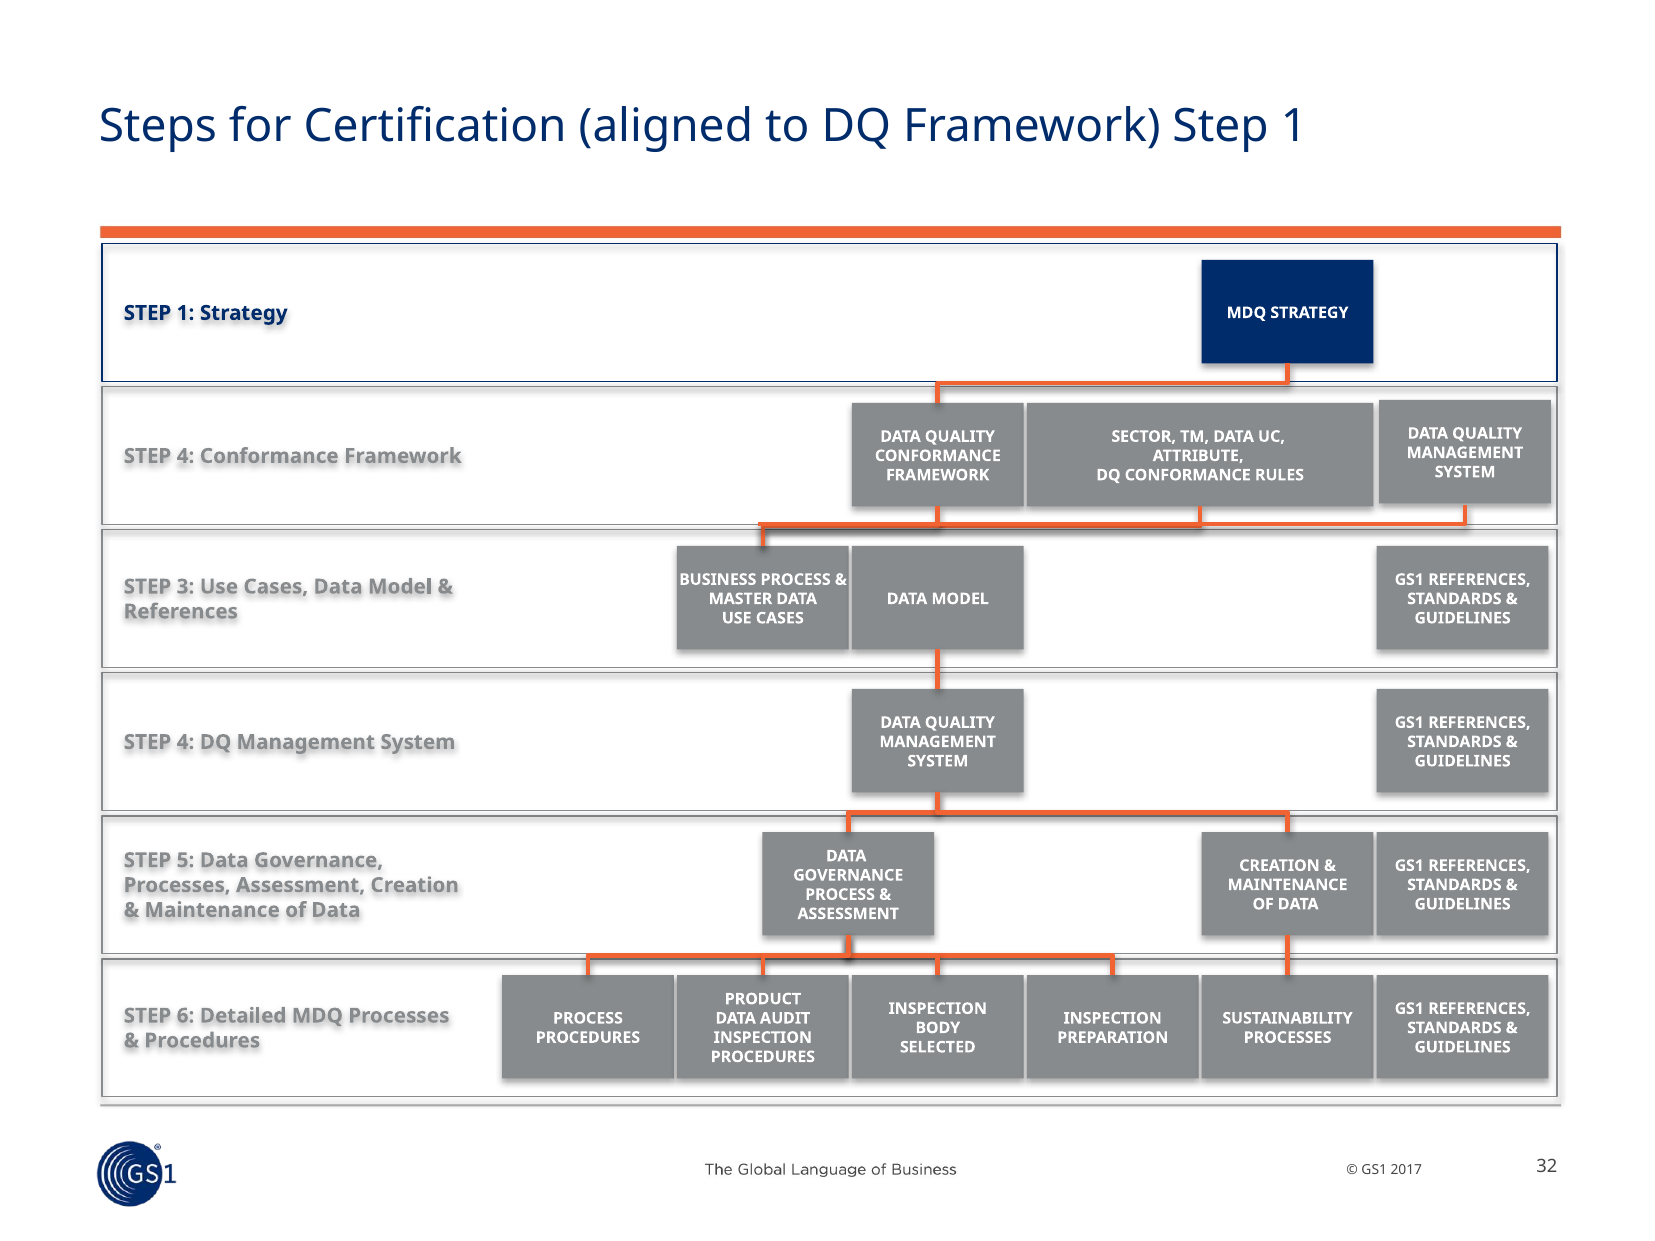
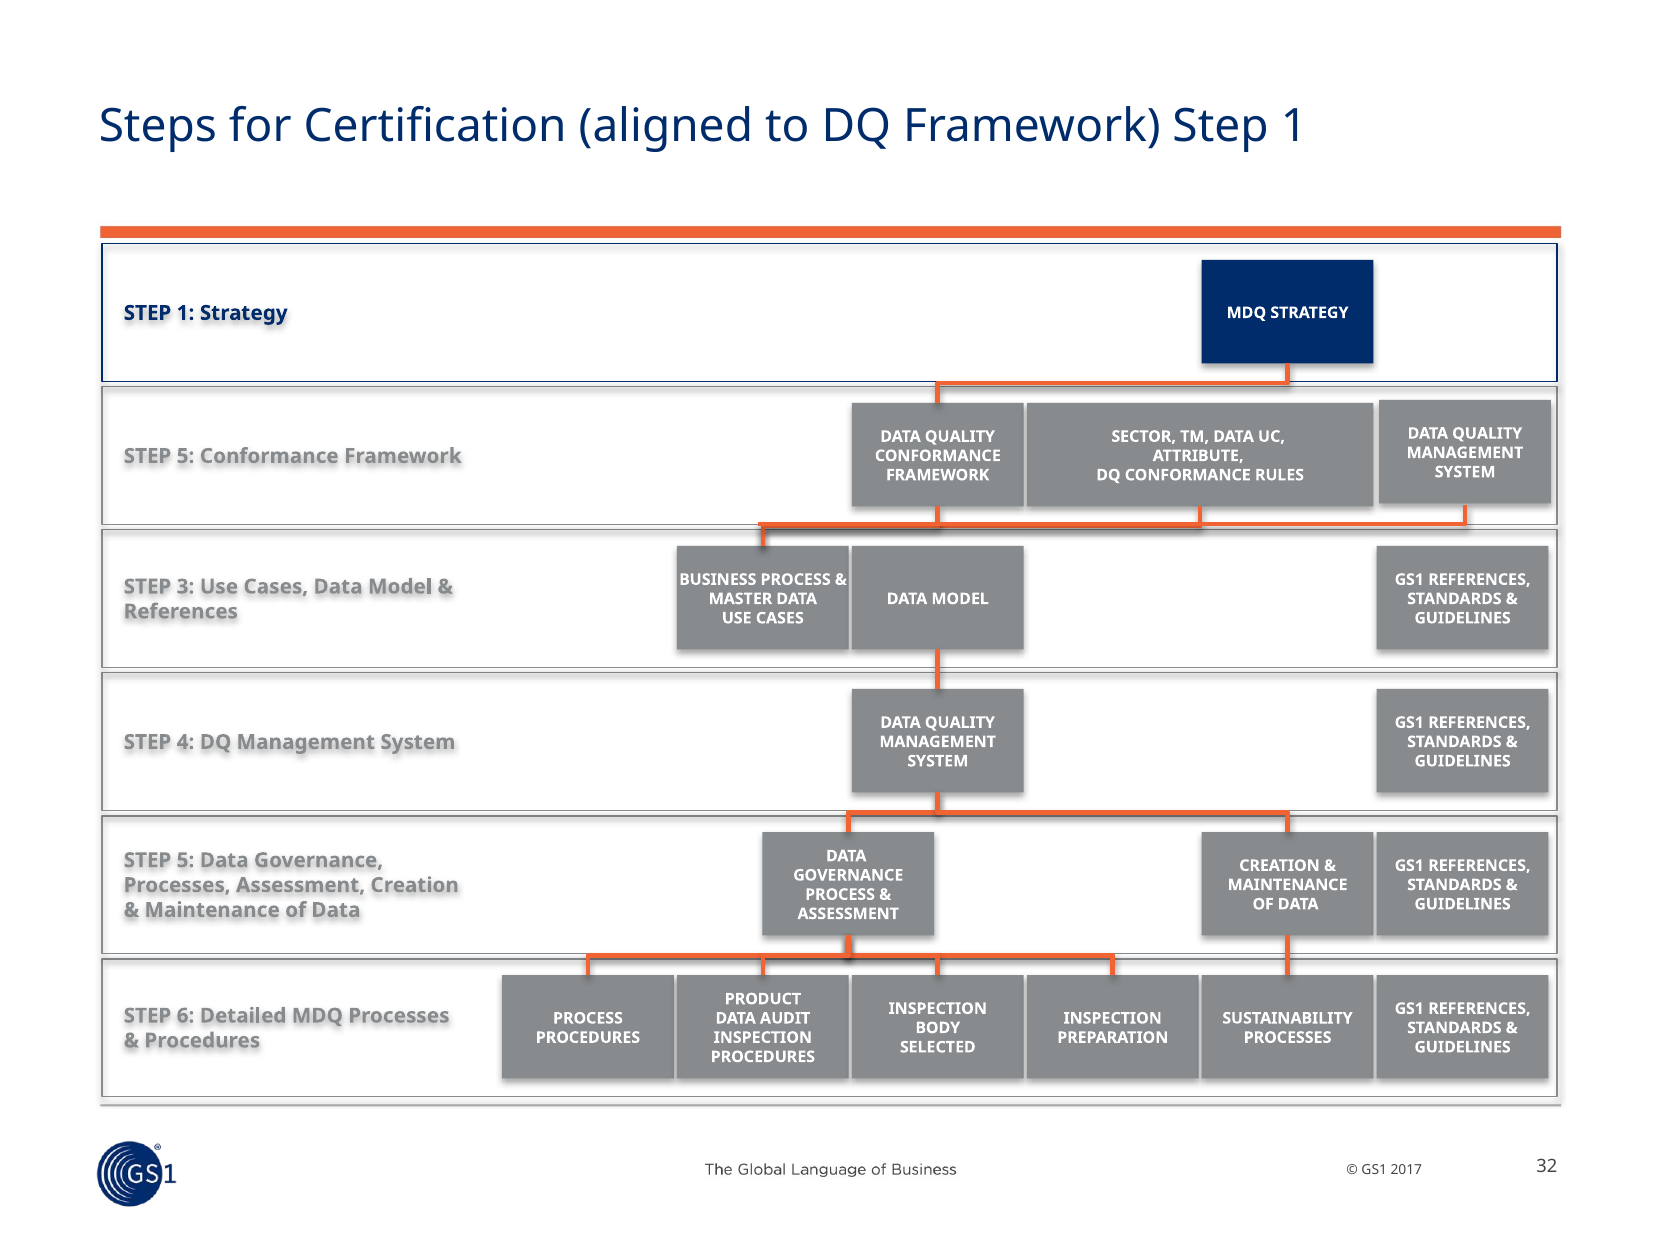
4: 4 -> 5 (186, 456)
